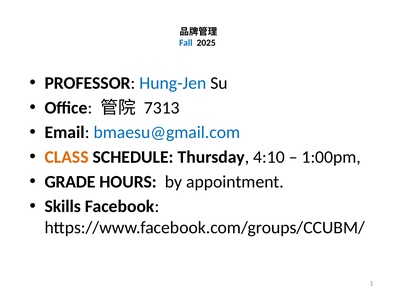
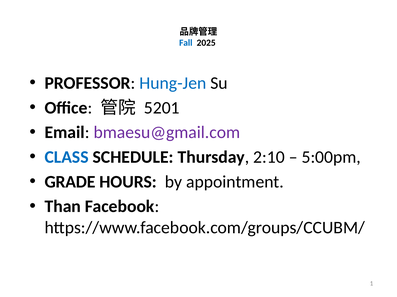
7313: 7313 -> 5201 (162, 108)
bmaesu@gmail.com colour: blue -> purple (167, 133)
CLASS colour: orange -> blue (67, 157)
4:10: 4:10 -> 2:10 (269, 157)
1:00pm: 1:00pm -> 5:00pm (331, 157)
Skills: Skills -> Than (63, 207)
